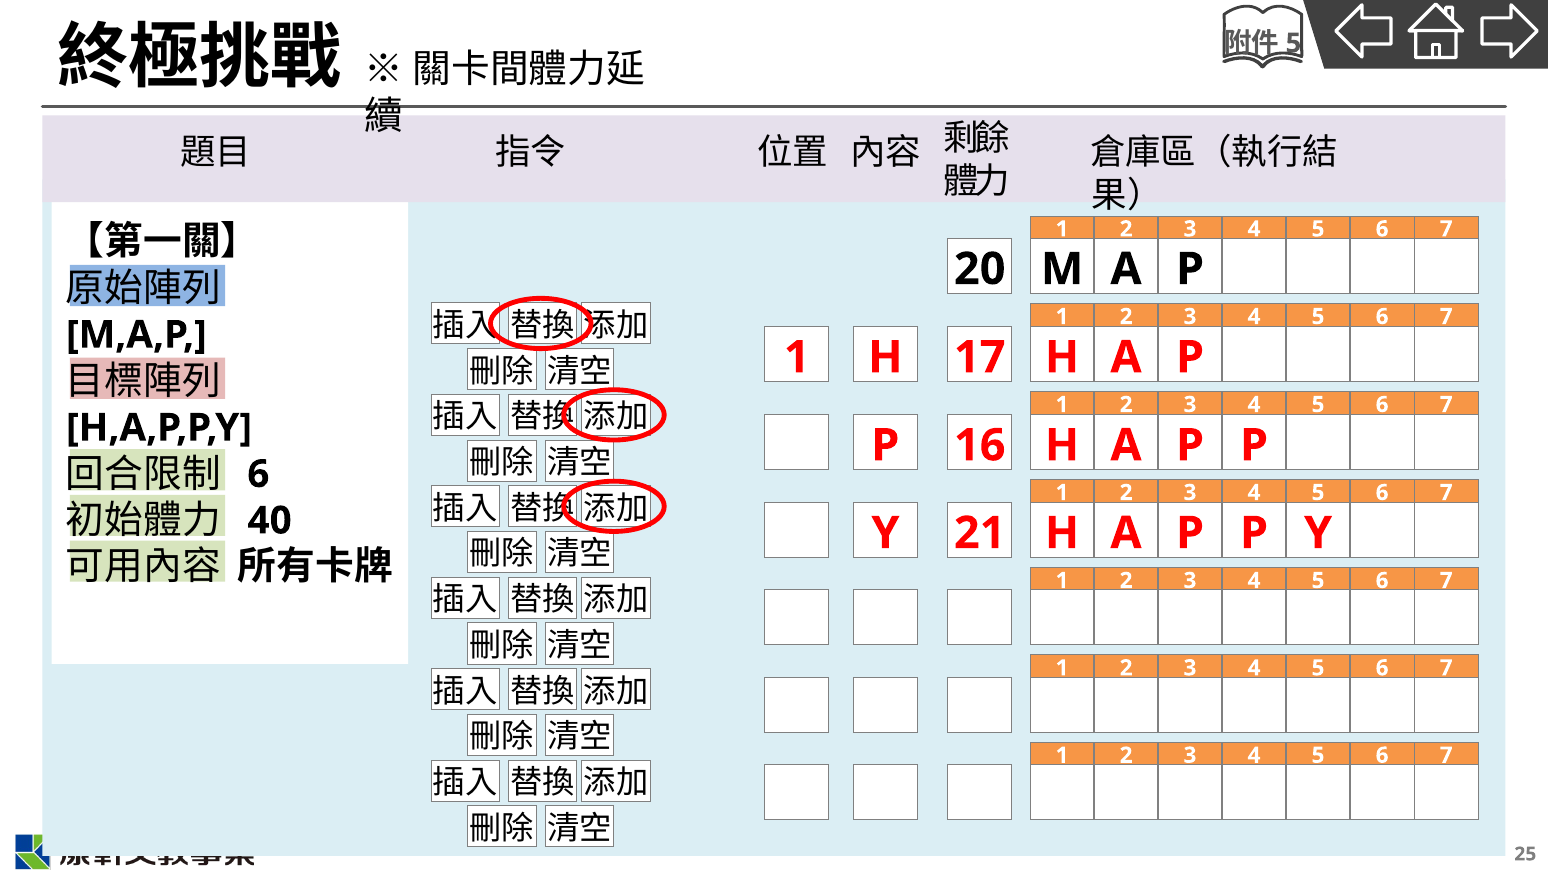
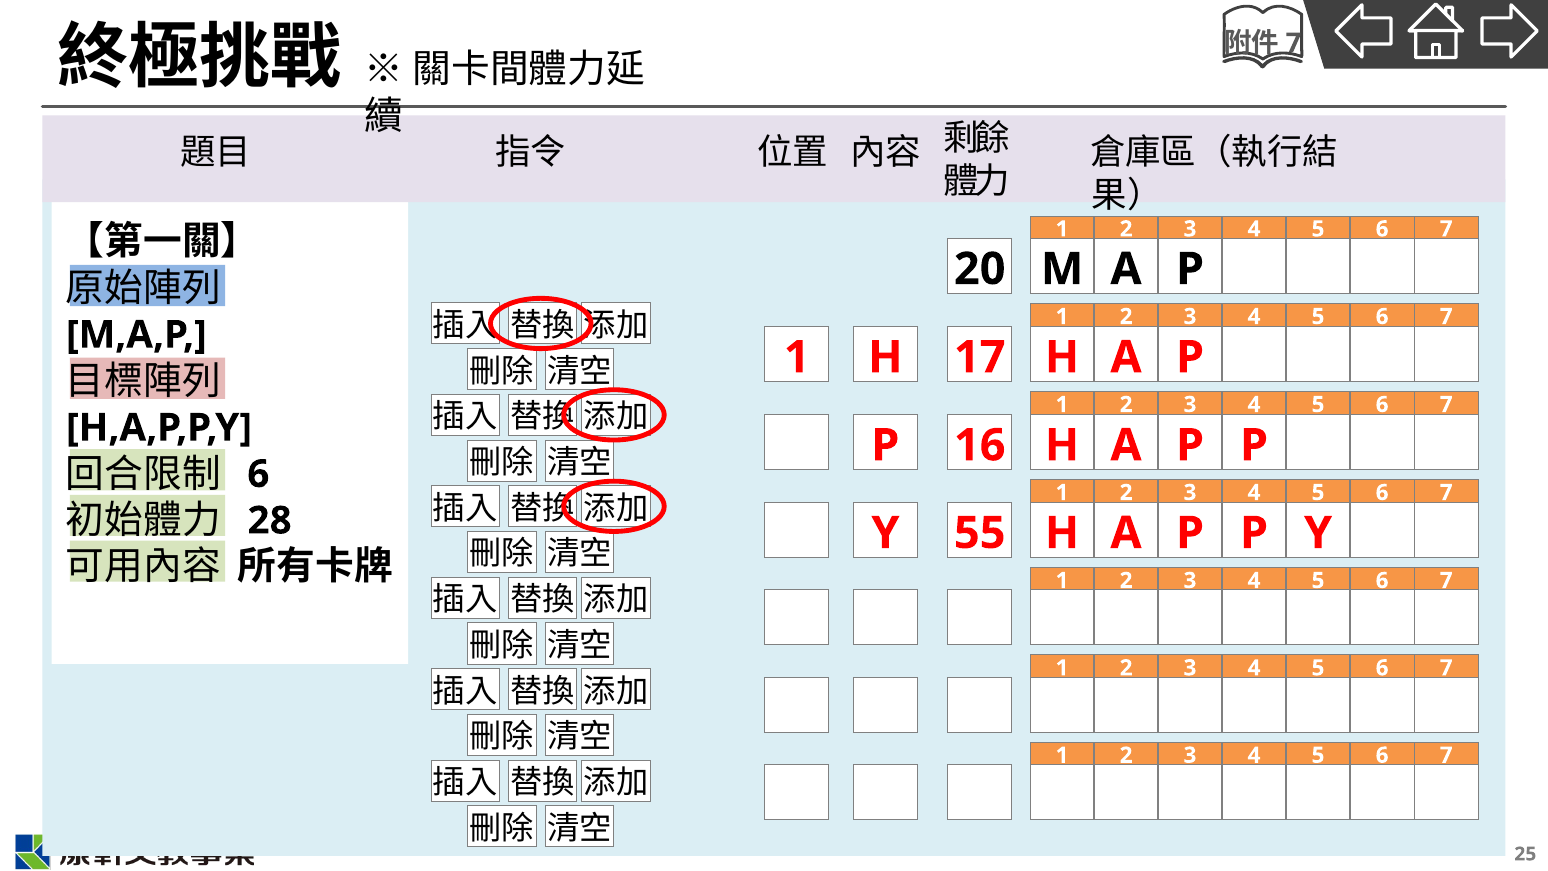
5: 5 -> 7 (1293, 43)
40: 40 -> 28 (270, 521)
21: 21 -> 55 (980, 533)
